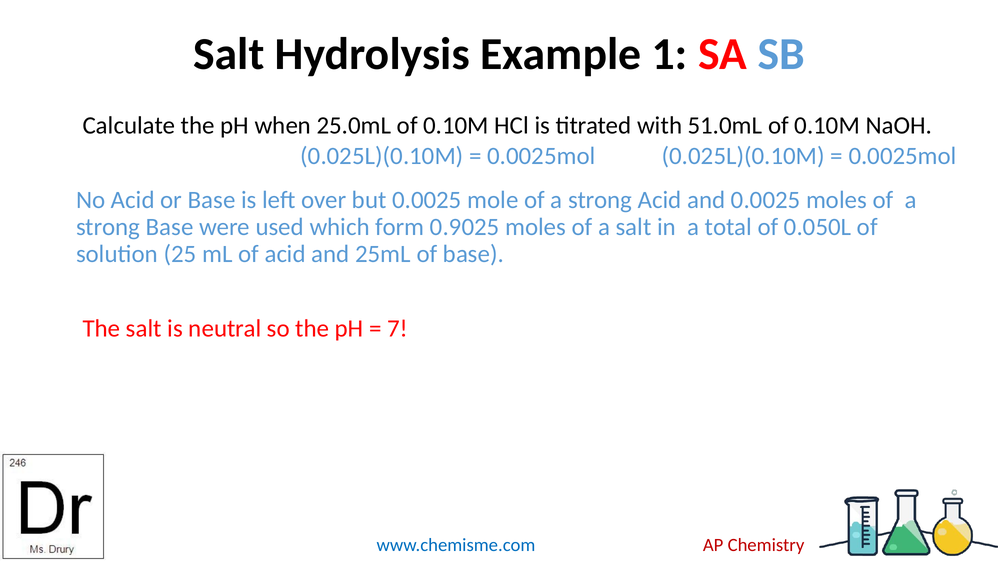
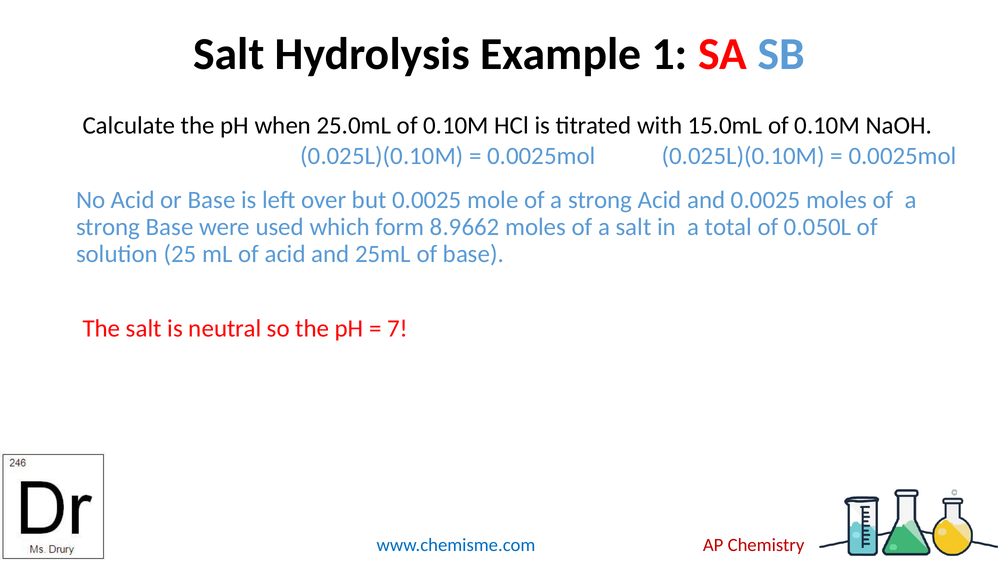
51.0mL: 51.0mL -> 15.0mL (725, 126)
0.9025: 0.9025 -> 8.9662 (465, 227)
